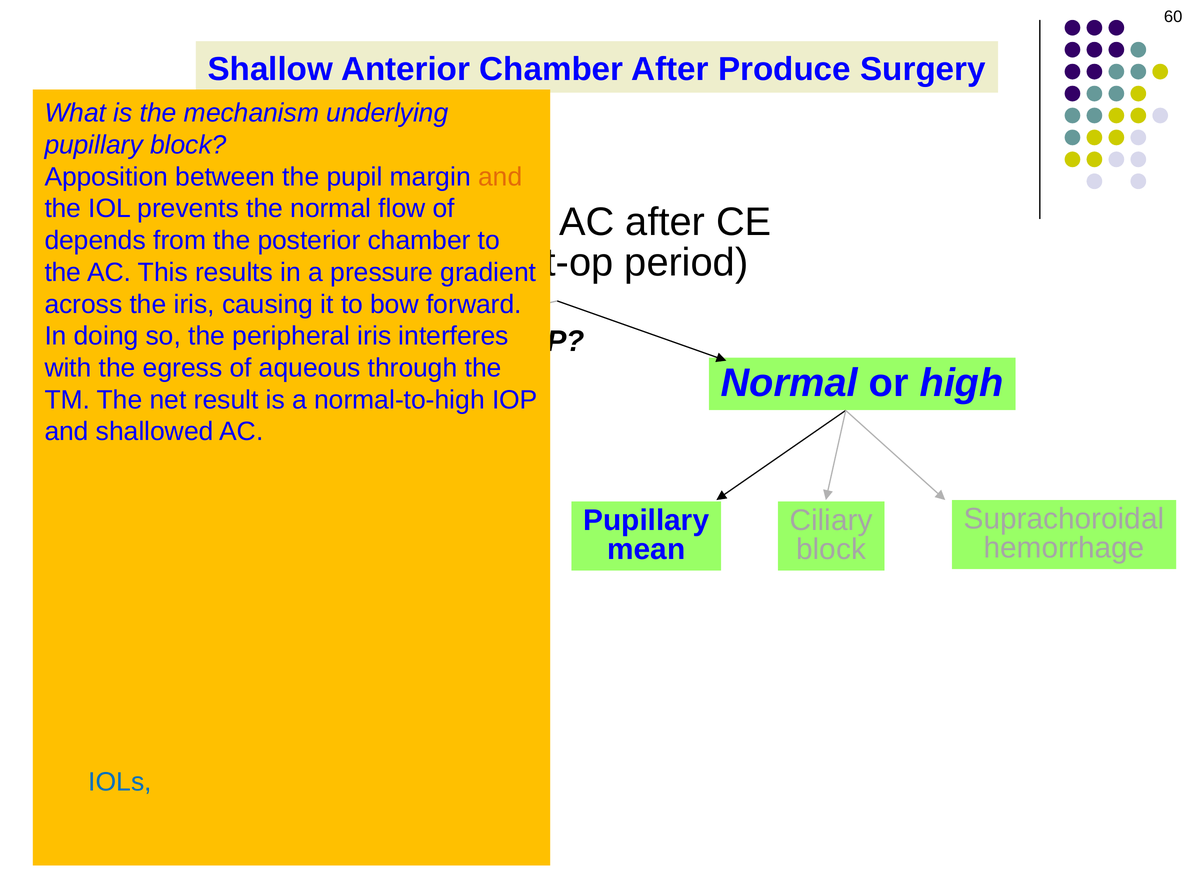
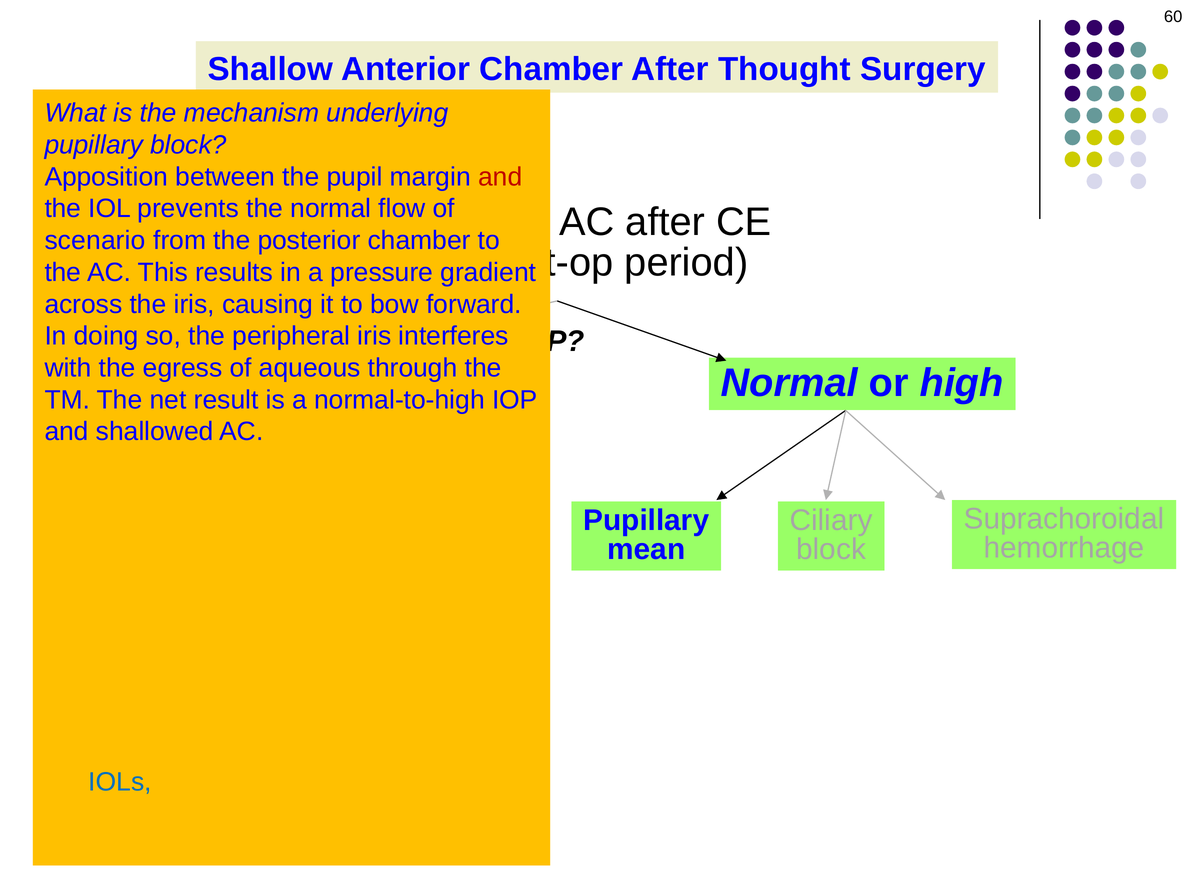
After Produce: Produce -> Thought (784, 69)
and colour: orange -> red (500, 177)
depends: depends -> scenario (95, 240)
